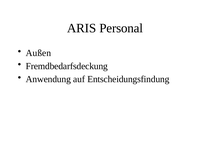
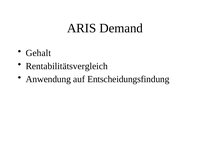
Personal: Personal -> Demand (121, 28)
Außen: Außen -> Gehalt (38, 53)
Fremdbedarfsdeckung: Fremdbedarfsdeckung -> Rentabilitätsvergleich (67, 66)
